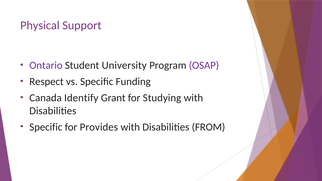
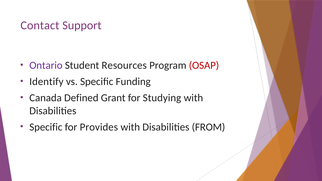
Physical: Physical -> Contact (40, 25)
University: University -> Resources (124, 65)
OSAP colour: purple -> red (204, 65)
Respect: Respect -> Identify (46, 82)
Identify: Identify -> Defined (81, 98)
